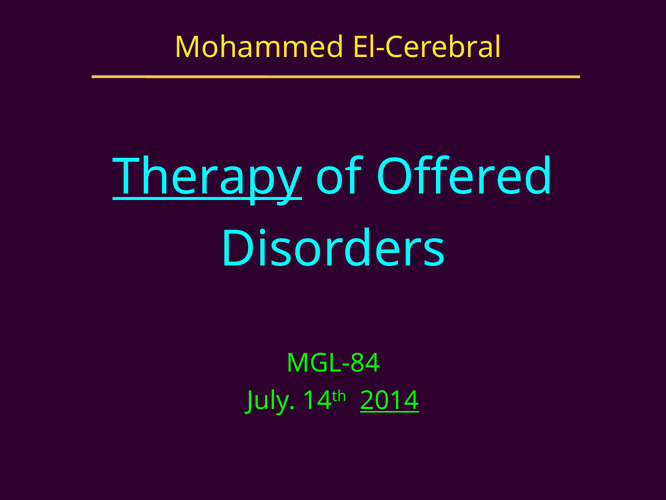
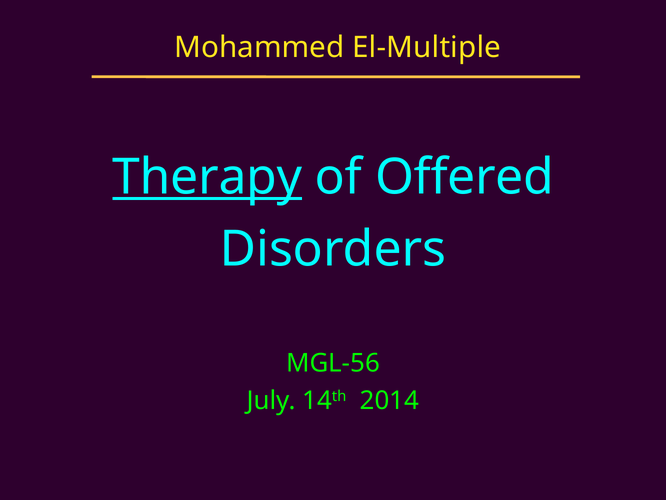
El-Cerebral: El-Cerebral -> El-Multiple (427, 47)
MGL-84: MGL-84 -> MGL-56 (333, 363)
2014 underline: present -> none (390, 400)
